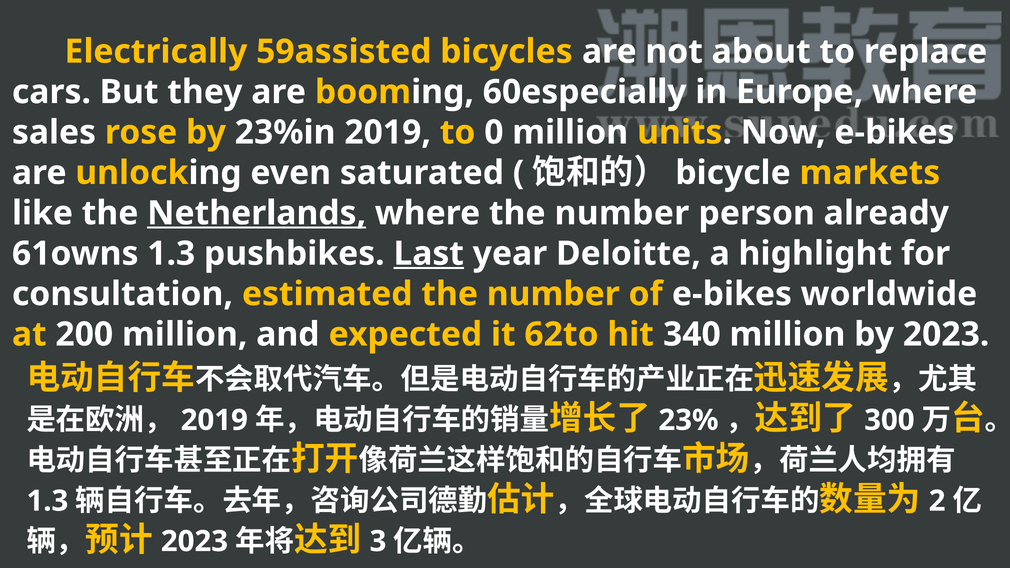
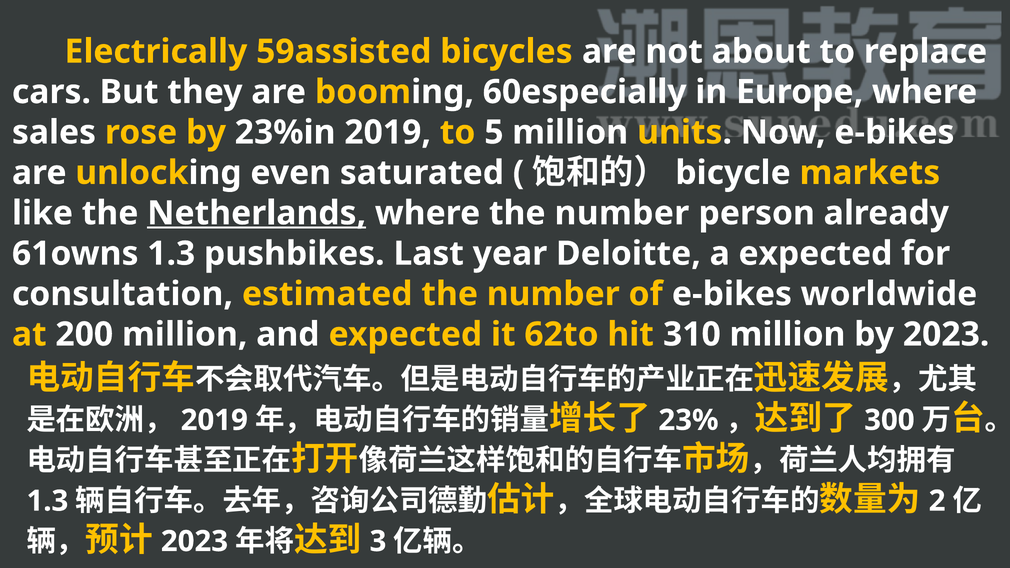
0: 0 -> 5 (494, 132)
Last underline: present -> none (429, 254)
a highlight: highlight -> expected (815, 254)
340: 340 -> 310 (692, 334)
